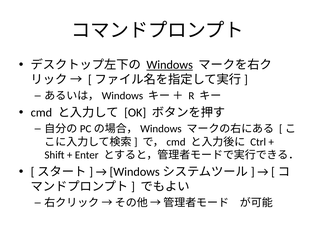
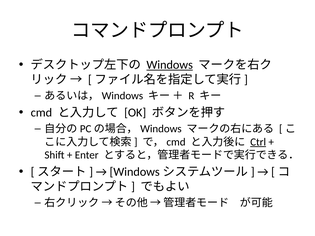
Ctrl underline: none -> present (258, 142)
